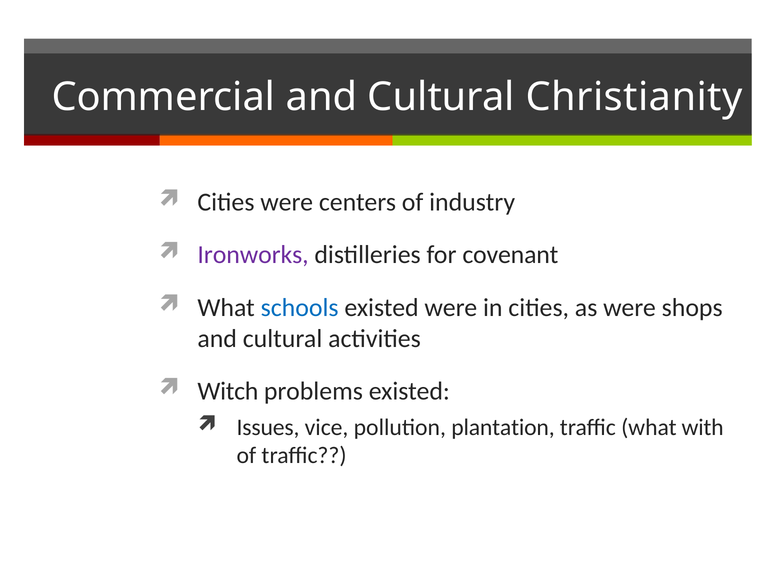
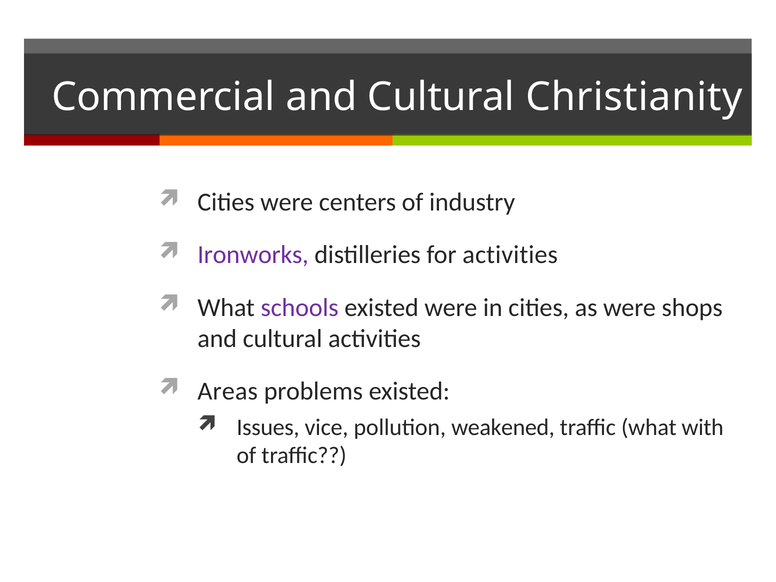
for covenant: covenant -> activities (510, 255)
schools colour: blue -> purple (300, 308)
Witch: Witch -> Areas (228, 391)
plantation: plantation -> weakened (503, 427)
